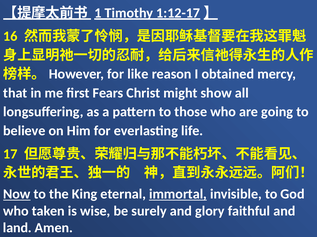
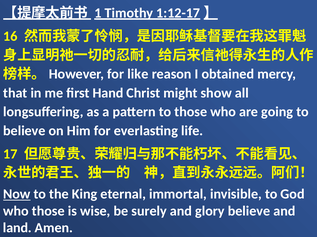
Fears: Fears -> Hand (108, 93)
immortal underline: present -> none (178, 195)
who taken: taken -> those (48, 212)
glory faithful: faithful -> believe (249, 212)
